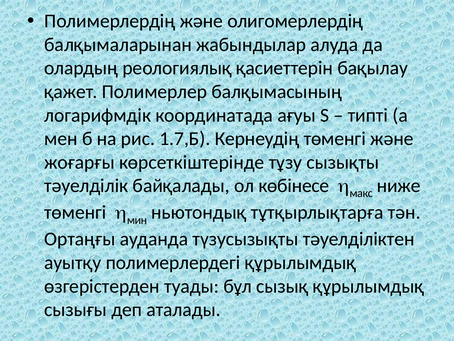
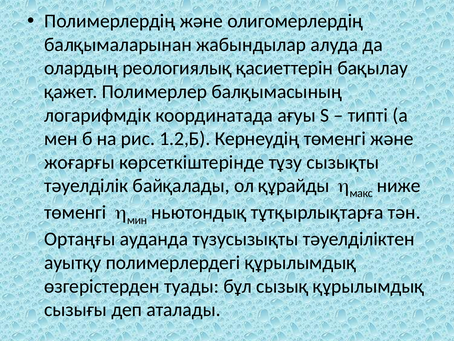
1.7,Б: 1.7,Б -> 1.2,Б (185, 139)
көбінесе: көбінесе -> құрайды (294, 185)
